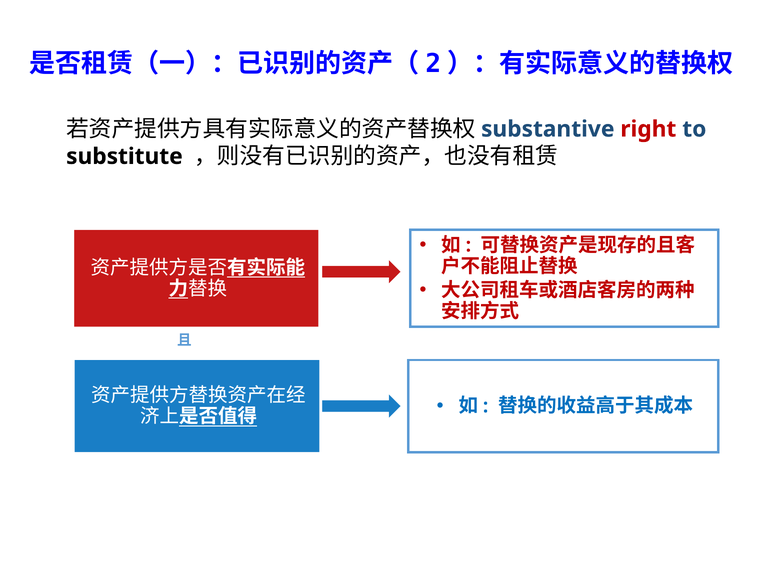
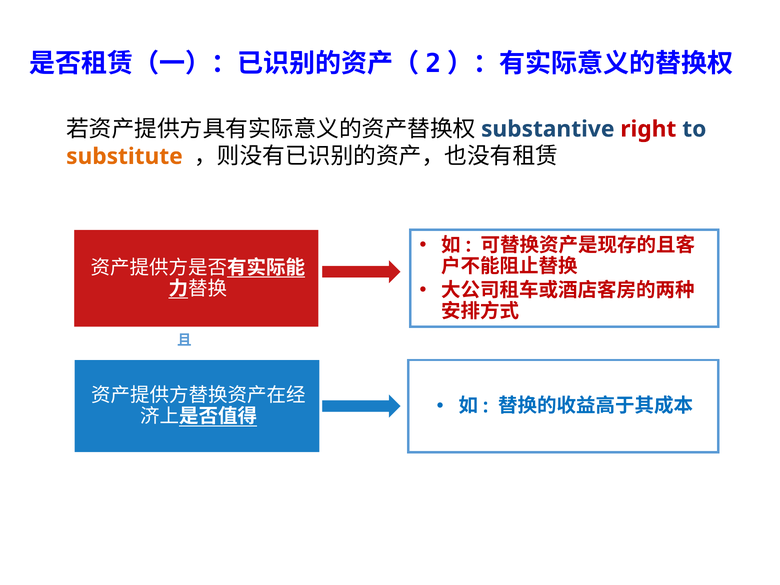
substitute colour: black -> orange (124, 156)
